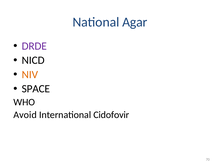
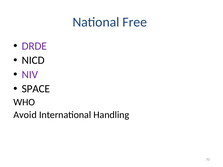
Agar: Agar -> Free (135, 22)
NIV colour: orange -> purple (30, 75)
Cidofovir: Cidofovir -> Handling (111, 115)
